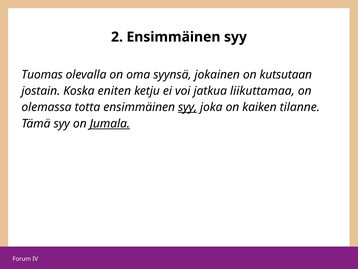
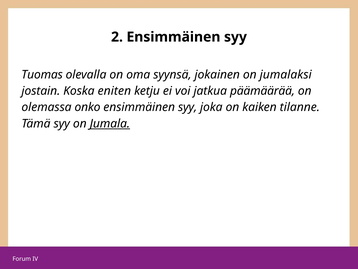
kutsutaan: kutsutaan -> jumalaksi (286, 74)
liikuttamaa: liikuttamaa -> päämäärää (262, 91)
totta: totta -> onko (88, 107)
syy underline: present -> none (188, 107)
